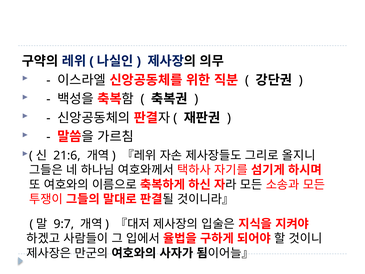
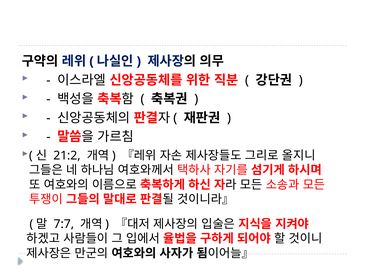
21:6: 21:6 -> 21:2 (67, 155)
9:7: 9:7 -> 7:7 (64, 224)
